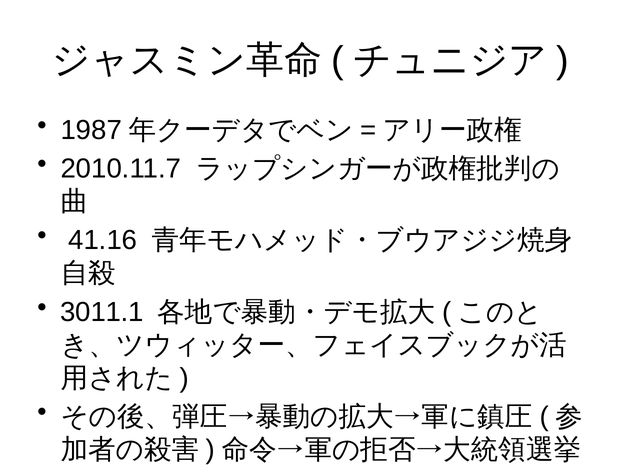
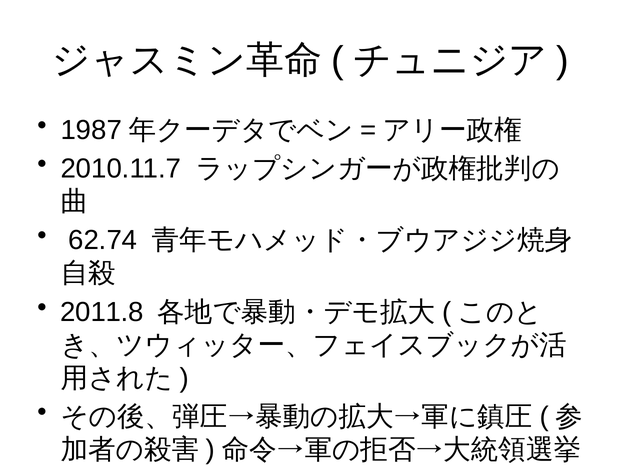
41.16: 41.16 -> 62.74 (103, 241)
3011.1: 3011.1 -> 2011.8 (102, 312)
